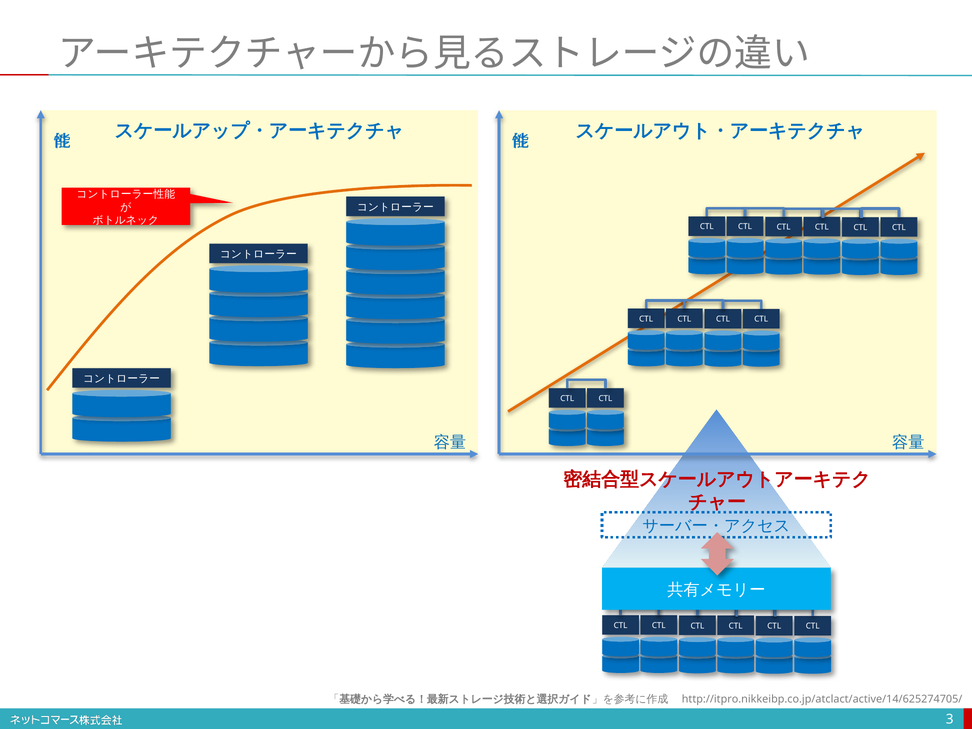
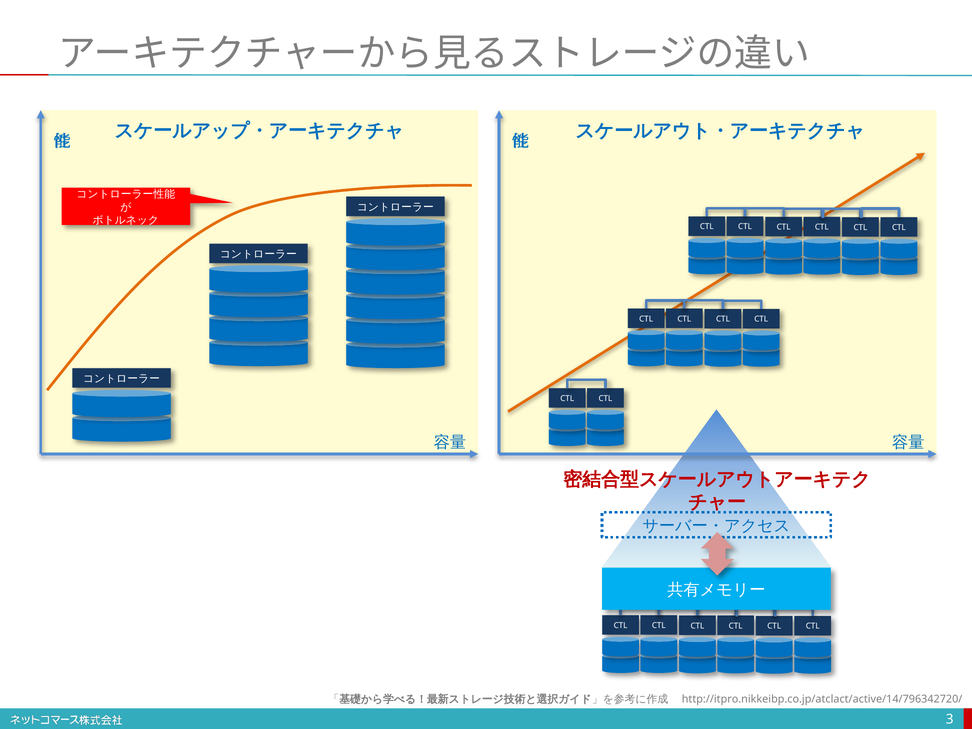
http://itpro.nikkeibp.co.jp/atclact/active/14/625274705/: http://itpro.nikkeibp.co.jp/atclact/active/14/625274705/ -> http://itpro.nikkeibp.co.jp/atclact/active/14/796342720/ (822, 699)
